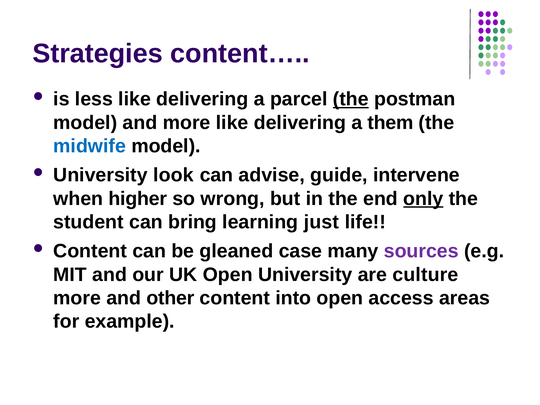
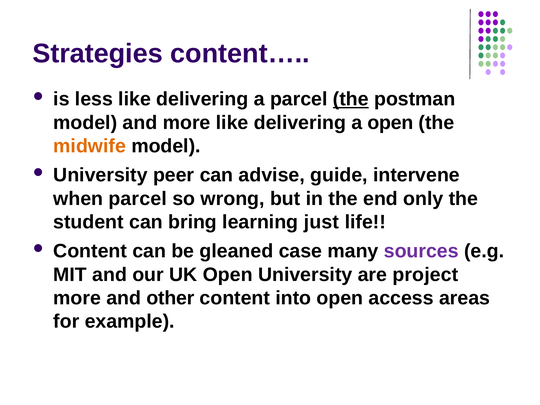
a them: them -> open (390, 123)
midwife colour: blue -> orange (90, 146)
look: look -> peer (174, 175)
when higher: higher -> parcel (138, 199)
only underline: present -> none (423, 199)
culture: culture -> project (425, 275)
